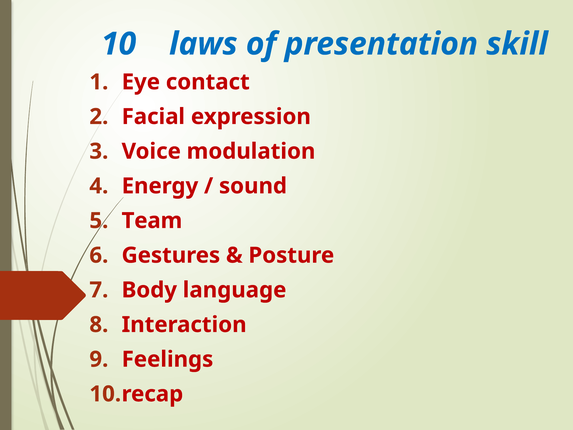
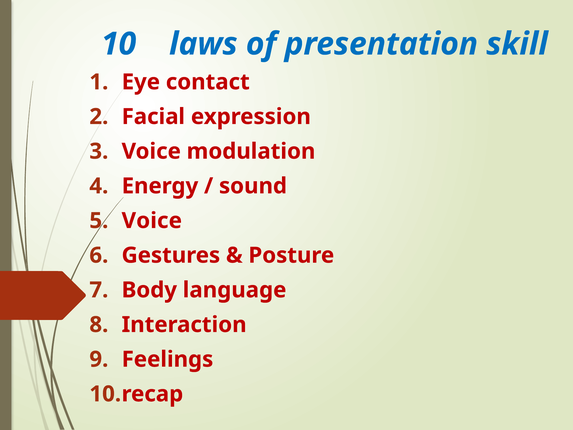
Team: Team -> Voice (152, 221)
